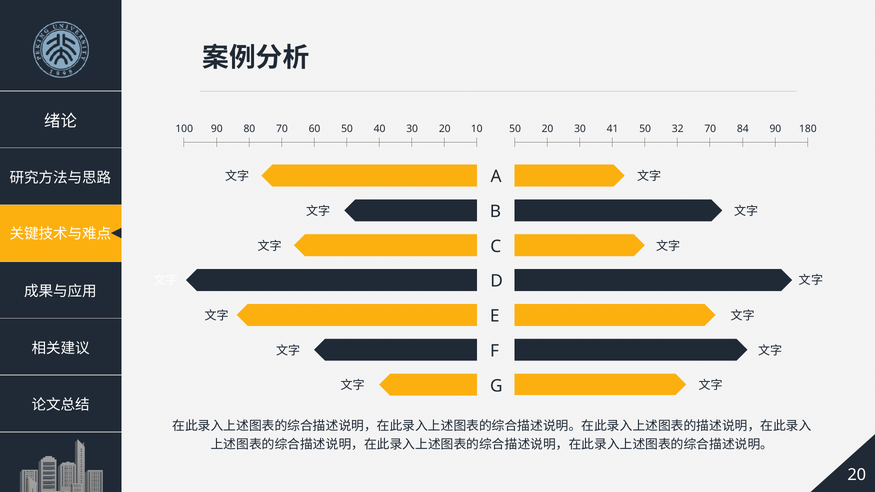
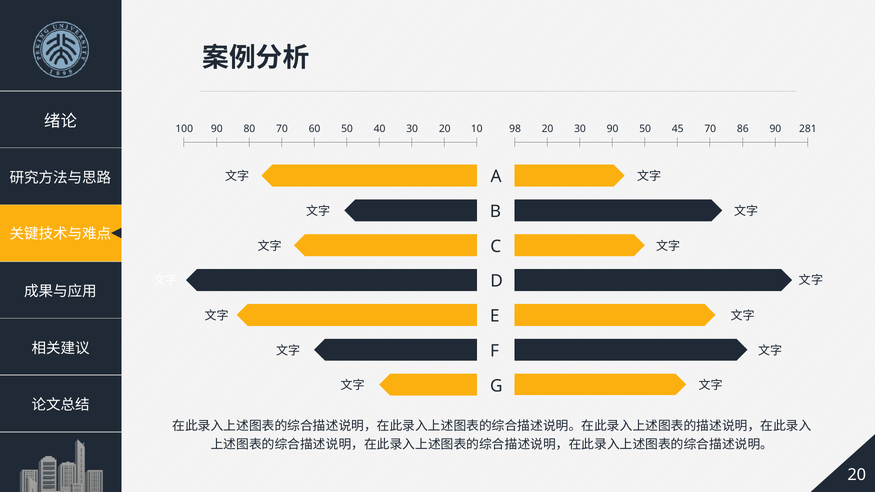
100 50: 50 -> 98 (515, 129)
30 41: 41 -> 90 (613, 129)
32: 32 -> 45 (678, 129)
84: 84 -> 86 (743, 129)
180: 180 -> 281 (808, 129)
